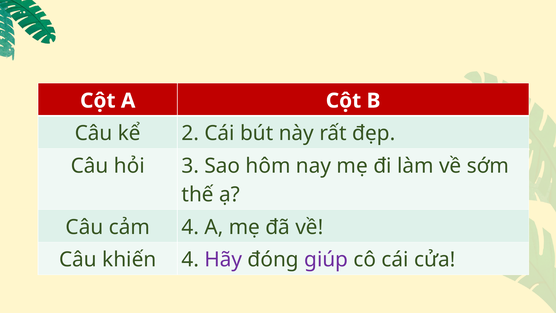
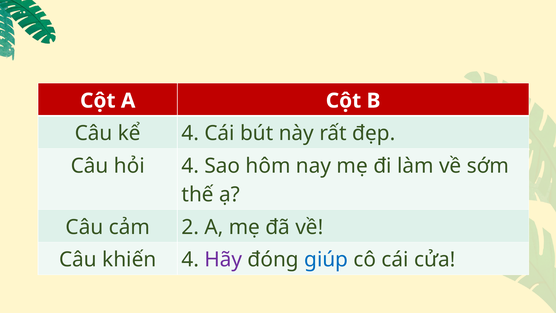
kể 2: 2 -> 4 (190, 133)
hỏi 3: 3 -> 4 (190, 166)
cảm 4: 4 -> 2 (190, 227)
giúp colour: purple -> blue (326, 260)
